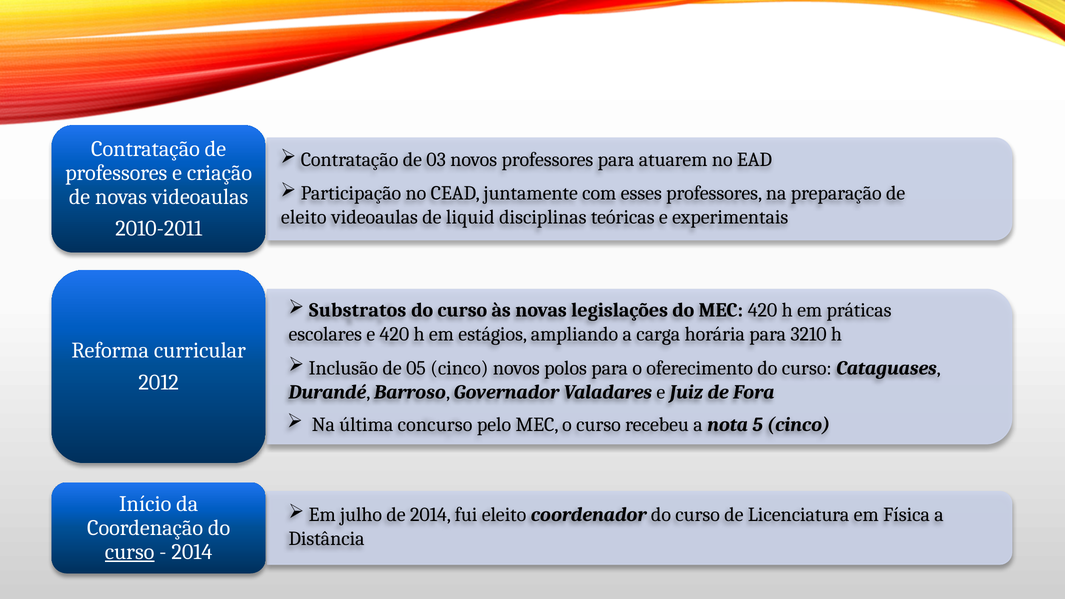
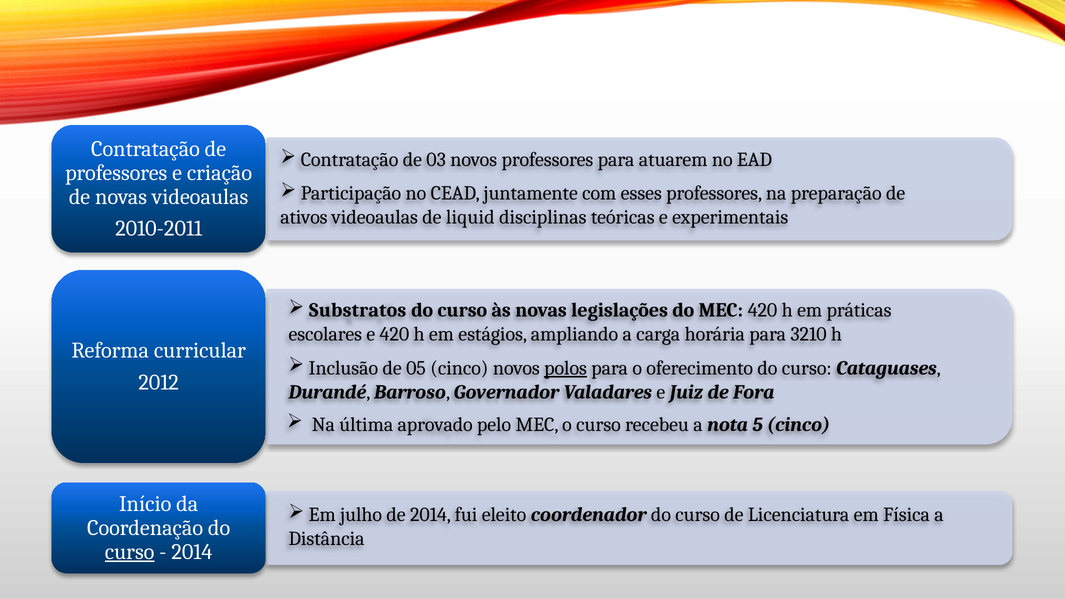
eleito: eleito -> ativos (304, 217)
polos underline: none -> present (566, 368)
concurso: concurso -> aprovado (435, 424)
